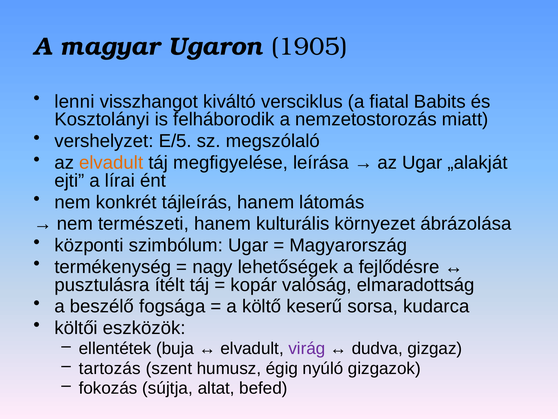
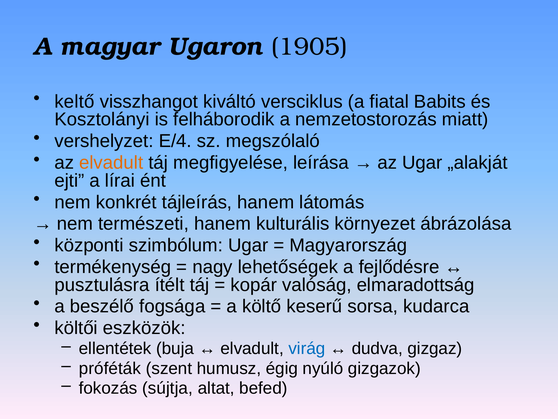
lenni: lenni -> keltő (74, 102)
E/5: E/5 -> E/4 (175, 141)
virág colour: purple -> blue (307, 348)
tartozás: tartozás -> próféták (110, 368)
